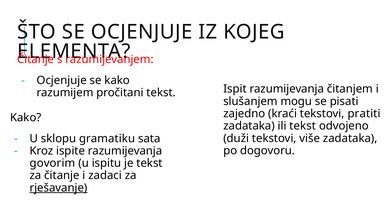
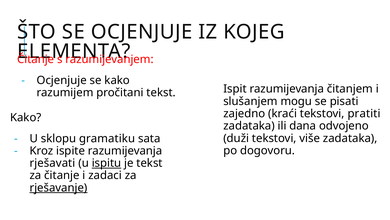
ili tekst: tekst -> dana (303, 126)
govorim: govorim -> rješavati (52, 163)
ispitu underline: none -> present (106, 163)
